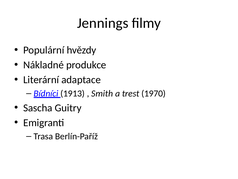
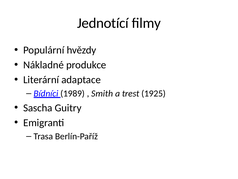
Jennings: Jennings -> Jednotící (103, 23)
1913: 1913 -> 1989 (73, 93)
1970: 1970 -> 1925 (154, 93)
